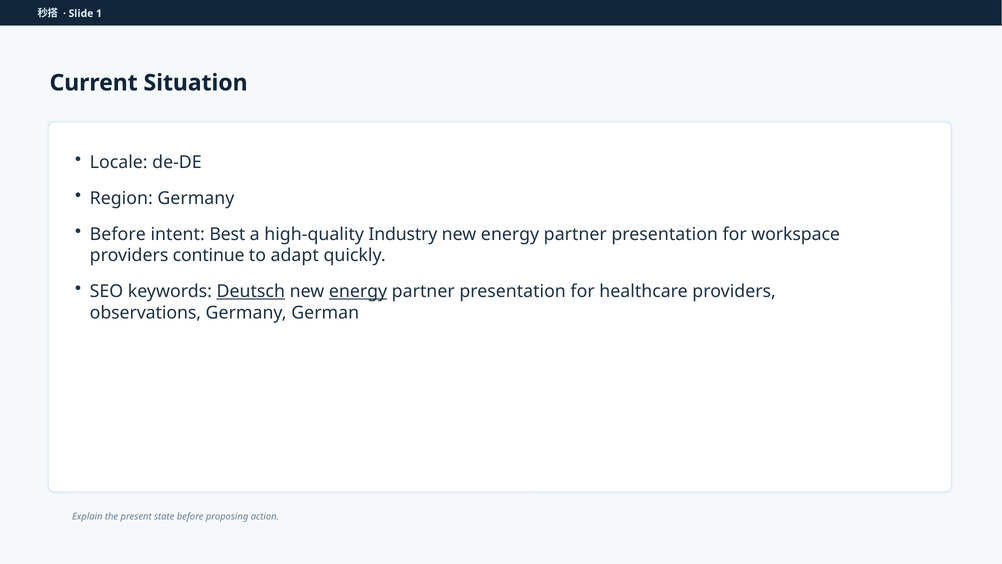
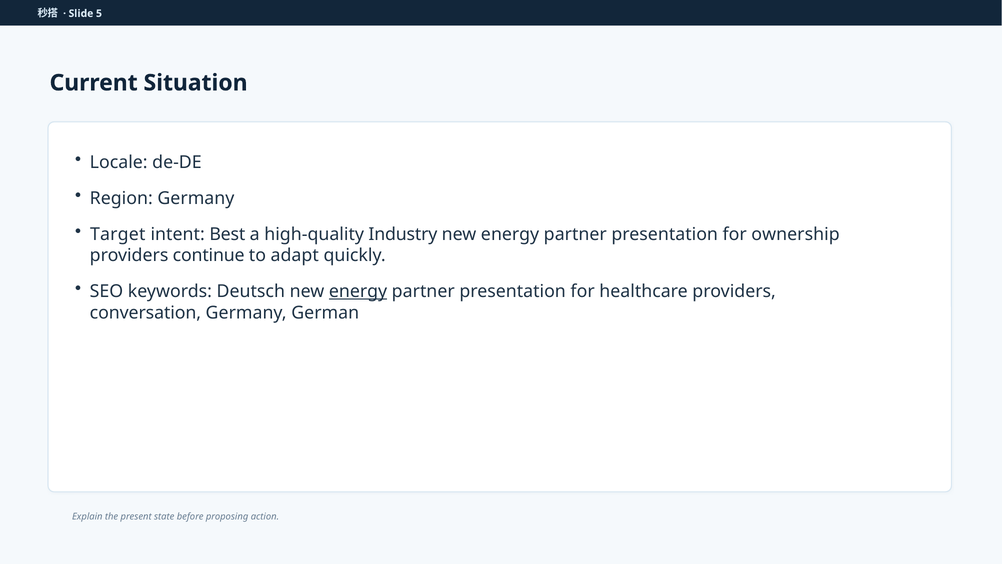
1: 1 -> 5 (99, 13)
Before: Before -> Target (118, 234)
workspace: workspace -> ownership (796, 234)
Deutsch underline: present -> none (251, 291)
observations: observations -> conversation (145, 313)
